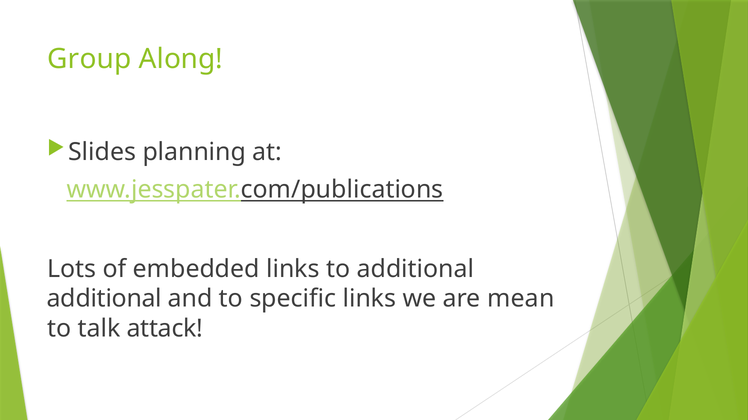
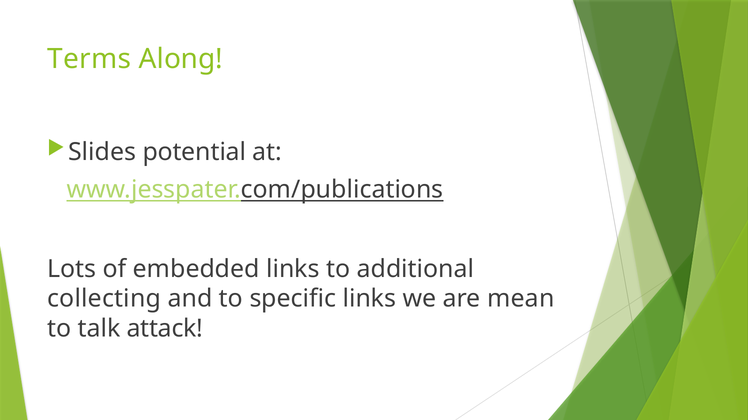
Group: Group -> Terms (89, 59)
planning: planning -> potential (194, 152)
additional: additional -> collecting (104, 299)
